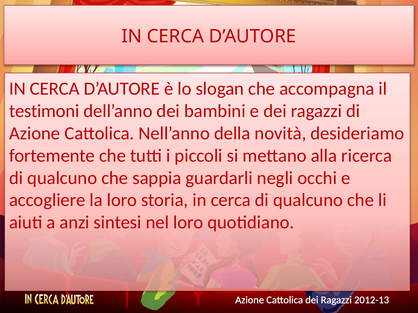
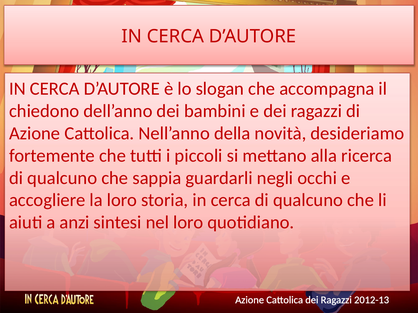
testimoni: testimoni -> chiedono (44, 111)
